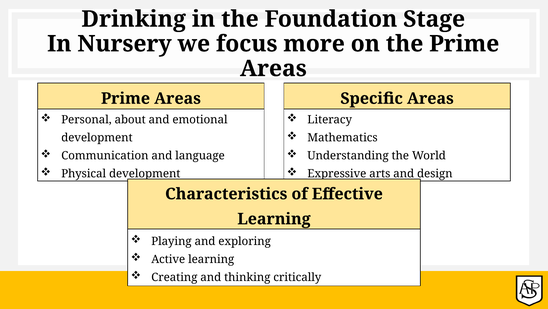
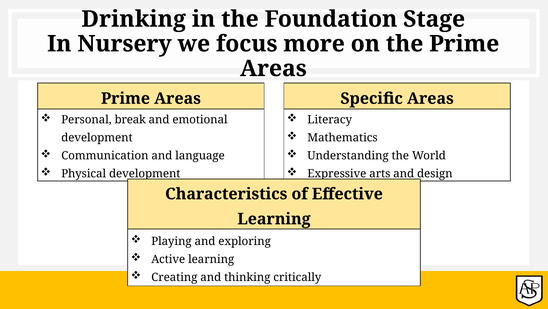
about: about -> break (130, 120)
